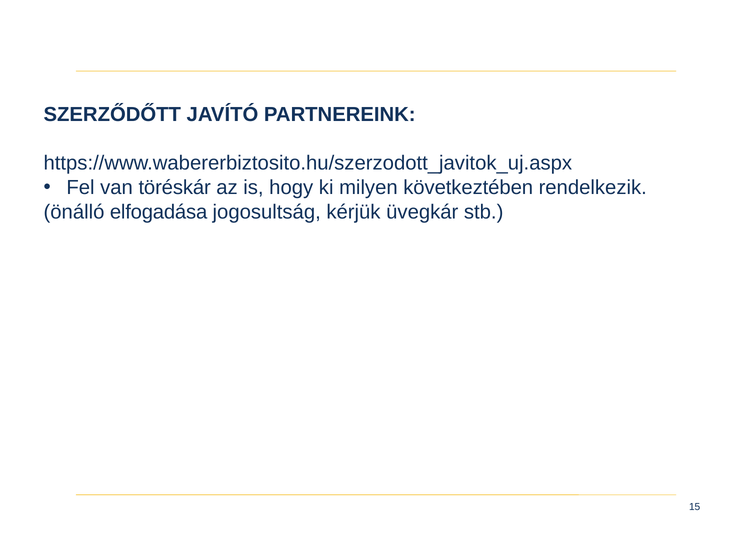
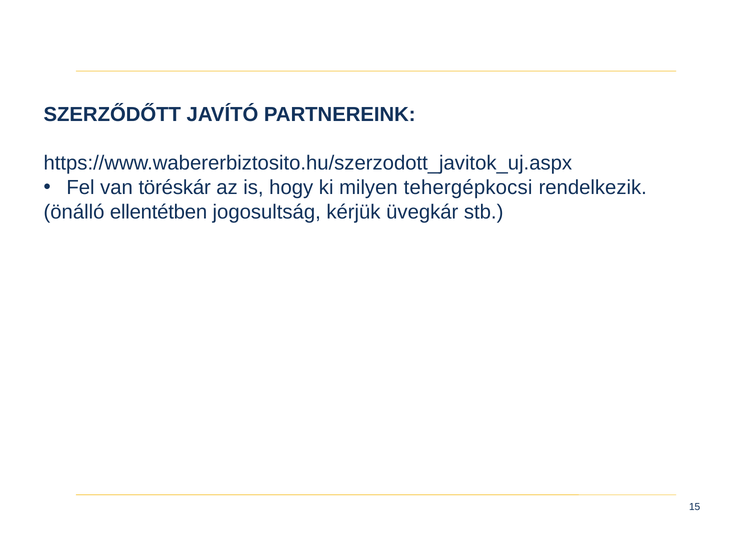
következtében: következtében -> tehergépkocsi (468, 187)
elfogadása: elfogadása -> ellentétben (159, 212)
